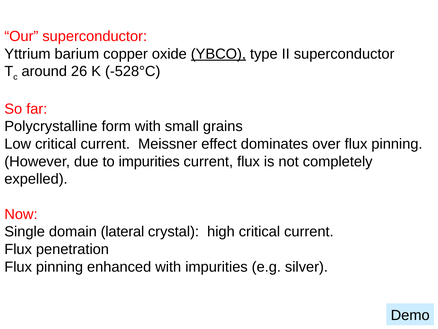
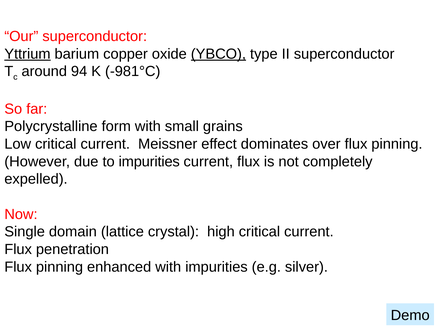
Yttrium underline: none -> present (27, 54)
26: 26 -> 94 (79, 71)
-528°C: -528°C -> -981°C (133, 71)
lateral: lateral -> lattice (122, 231)
